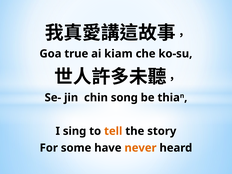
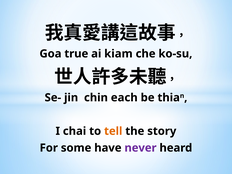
song: song -> each (124, 98)
sing: sing -> chai (75, 131)
never colour: orange -> purple (140, 148)
